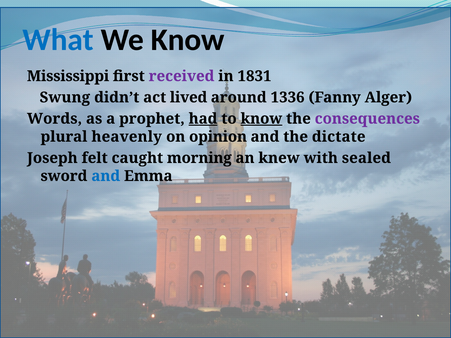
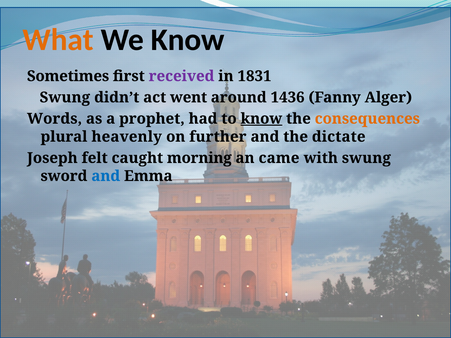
What colour: blue -> orange (58, 40)
Mississippi: Mississippi -> Sometimes (68, 76)
lived: lived -> went (189, 97)
1336: 1336 -> 1436 (288, 97)
had underline: present -> none (203, 119)
consequences colour: purple -> orange (367, 119)
opinion: opinion -> further (218, 137)
knew: knew -> came (279, 158)
with sealed: sealed -> swung (366, 158)
